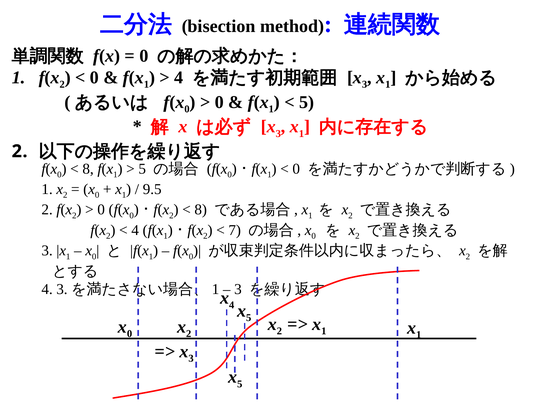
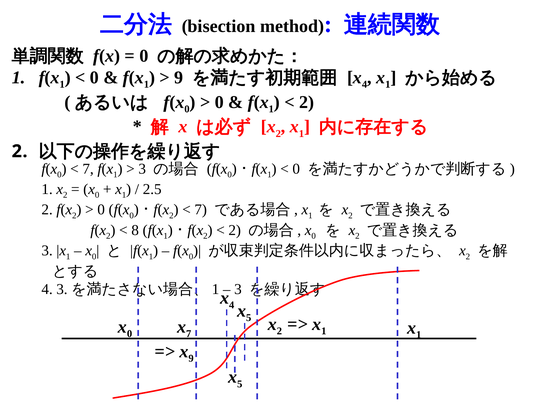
2: 2 -> 1 (62, 85)
4: 4 -> 9 (179, 78)
3: 3 -> 4 (365, 85)
5: 5 -> 2 (307, 102)
3: 3 -> 2 (278, 134)
8: 8 -> 7 (88, 169)
5: 5 -> 3 (142, 169)
9.5: 9.5 -> 2.5 (152, 189)
8: 8 -> 7 (201, 210)
4: 4 -> 8 (135, 230)
7: 7 -> 2 (235, 230)
2: 2 -> 7 (189, 334)
3: 3 -> 9 (191, 358)
